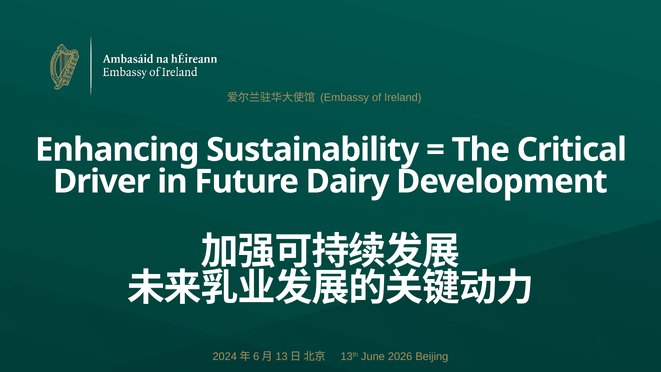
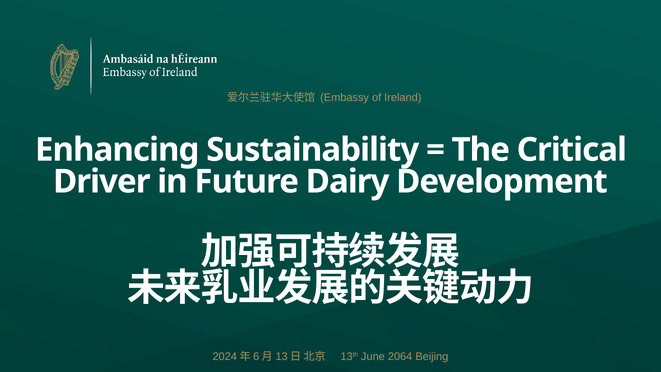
2026: 2026 -> 2064 (400, 356)
